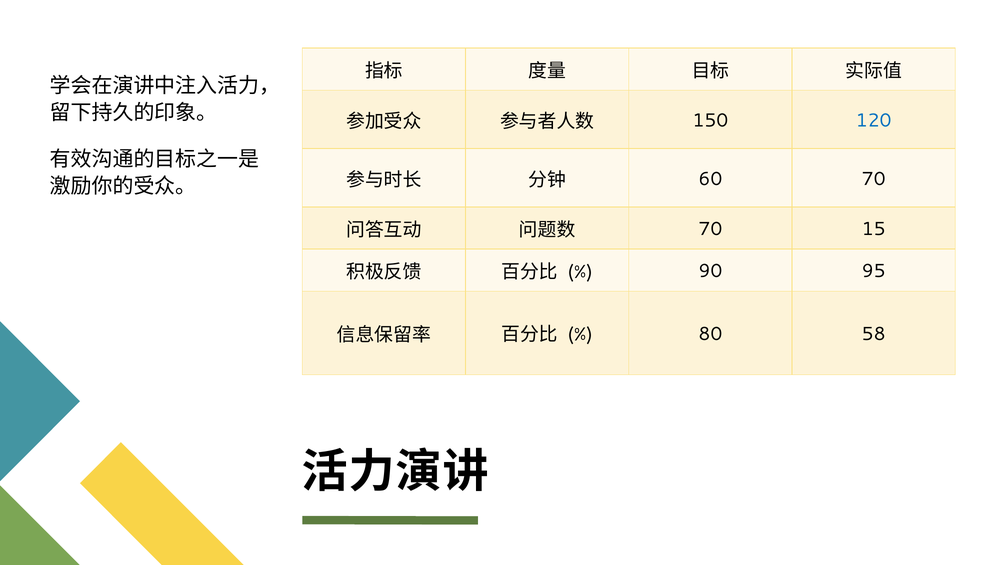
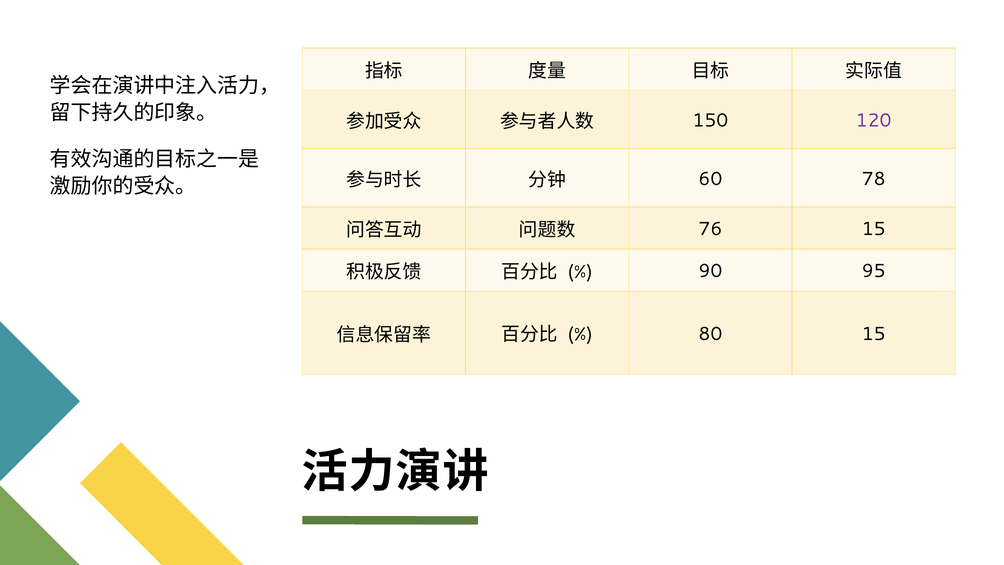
120 colour: blue -> purple (874, 120)
60 70: 70 -> 78 (874, 179)
70: 70 -> 76 (710, 229)
80 58: 58 -> 15 (874, 334)
